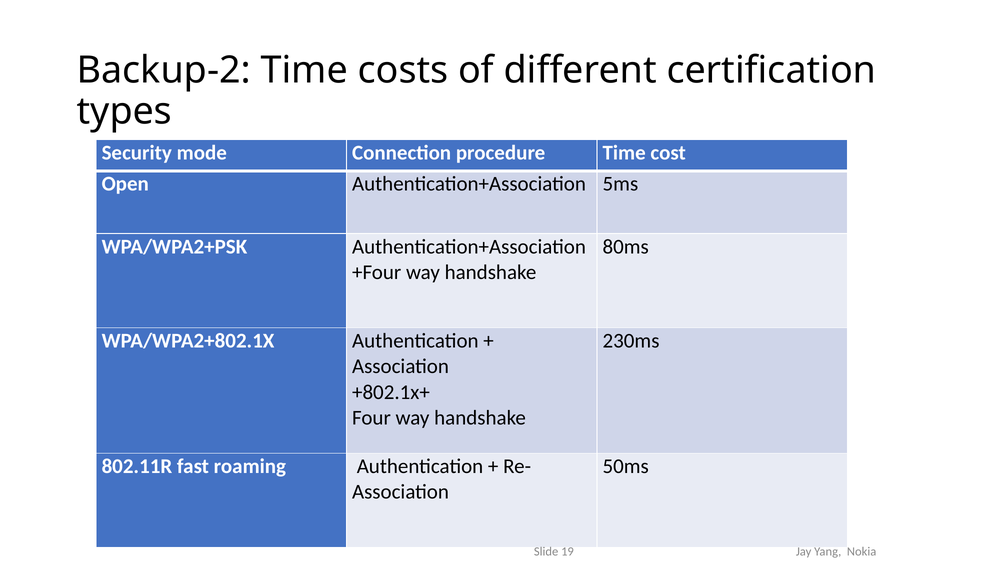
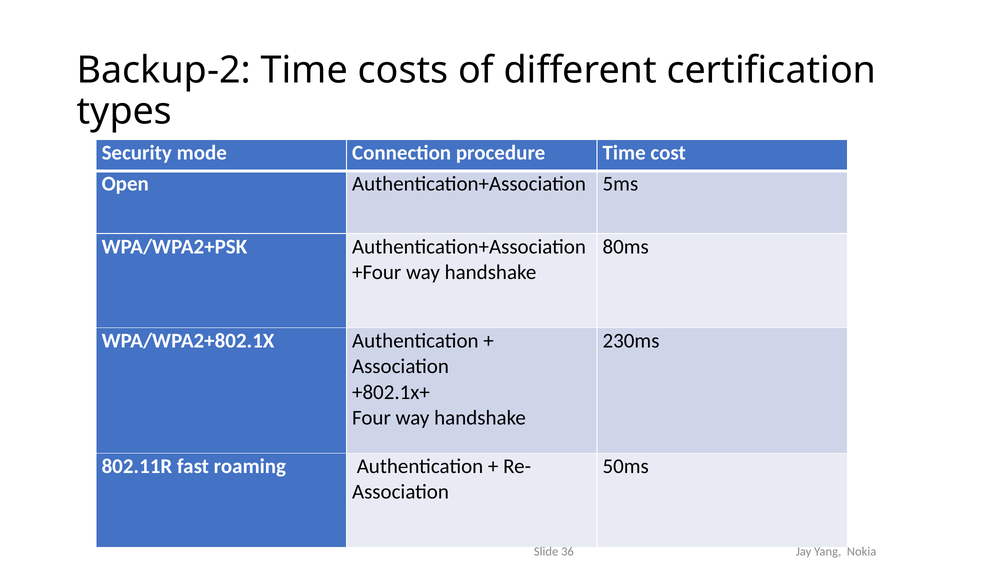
19: 19 -> 36 (567, 552)
